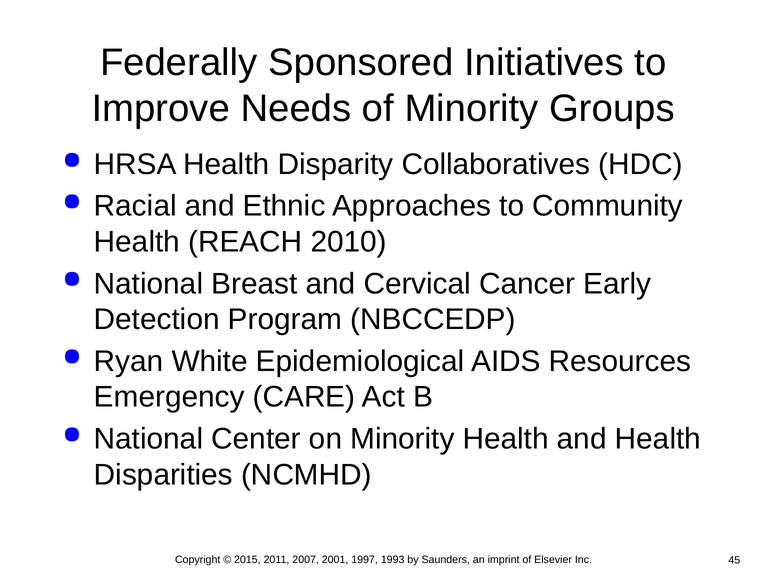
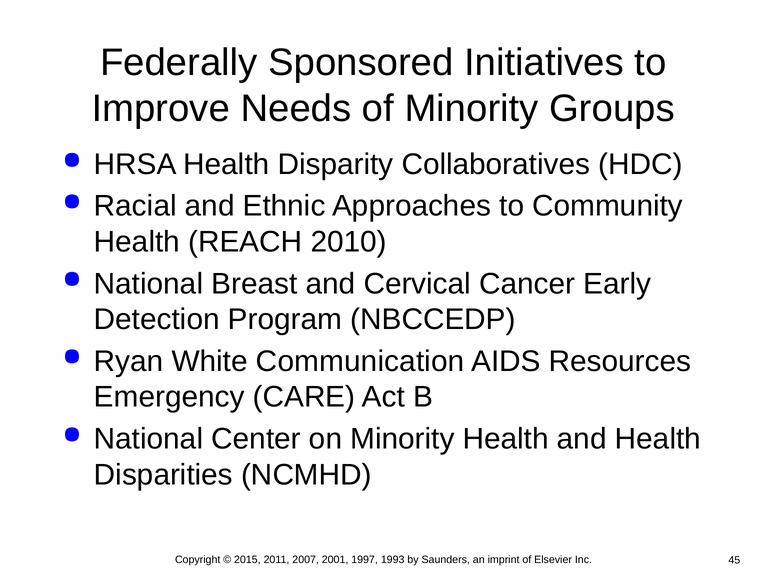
Epidemiological: Epidemiological -> Communication (360, 361)
